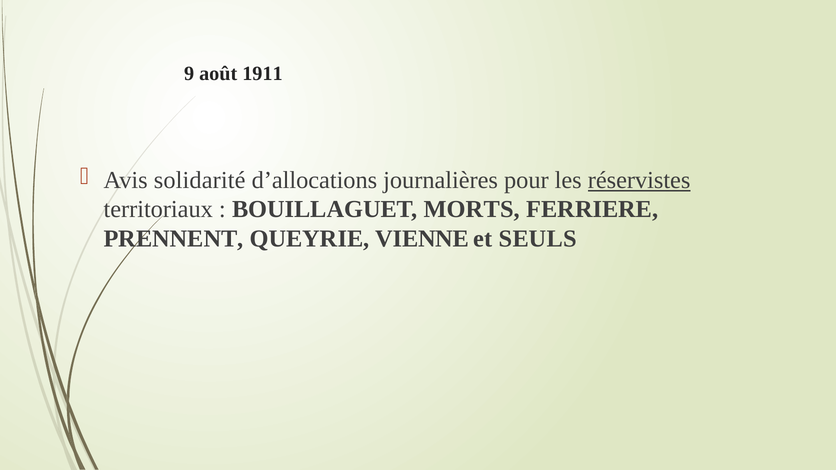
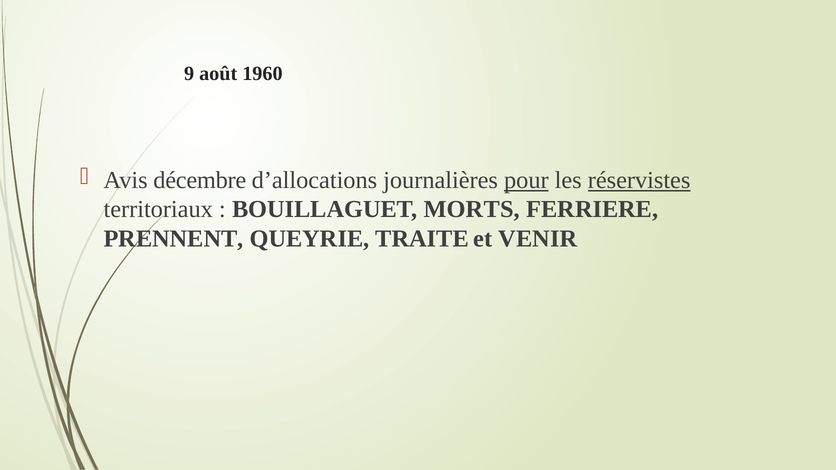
1911: 1911 -> 1960 (262, 73)
solidarité: solidarité -> décembre (200, 180)
pour underline: none -> present (526, 180)
VIENNE: VIENNE -> TRAITE (422, 239)
SEULS: SEULS -> VENIR (538, 239)
